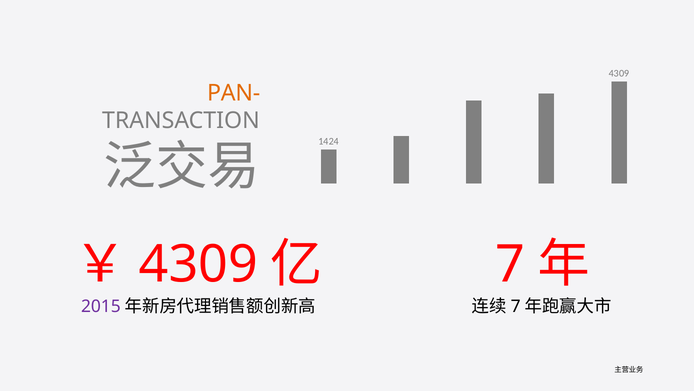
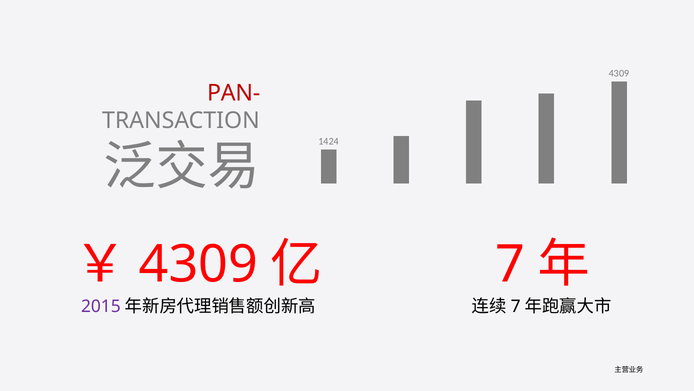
PAN- colour: orange -> red (234, 93)
